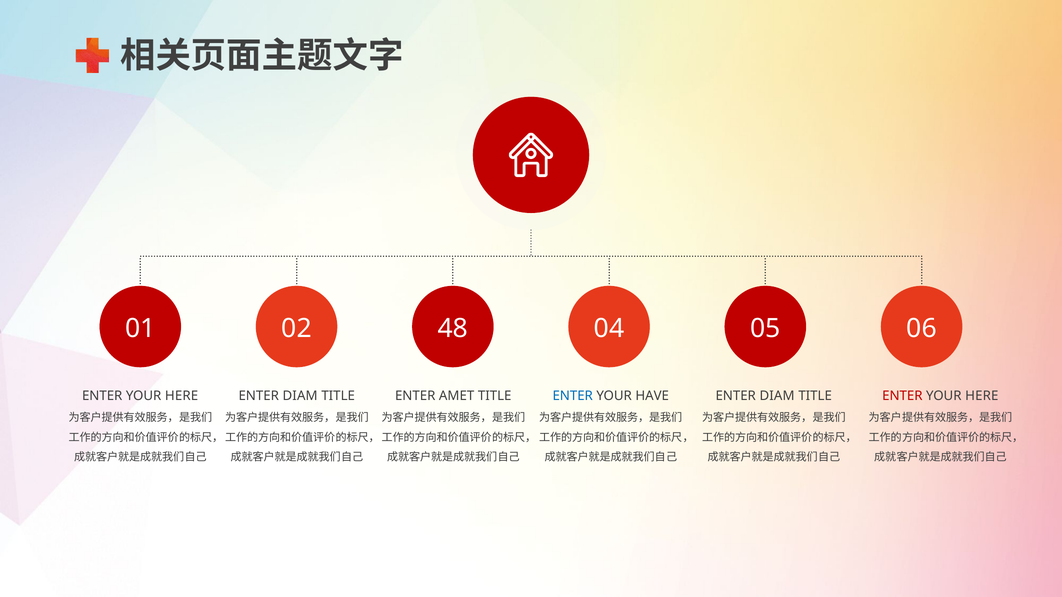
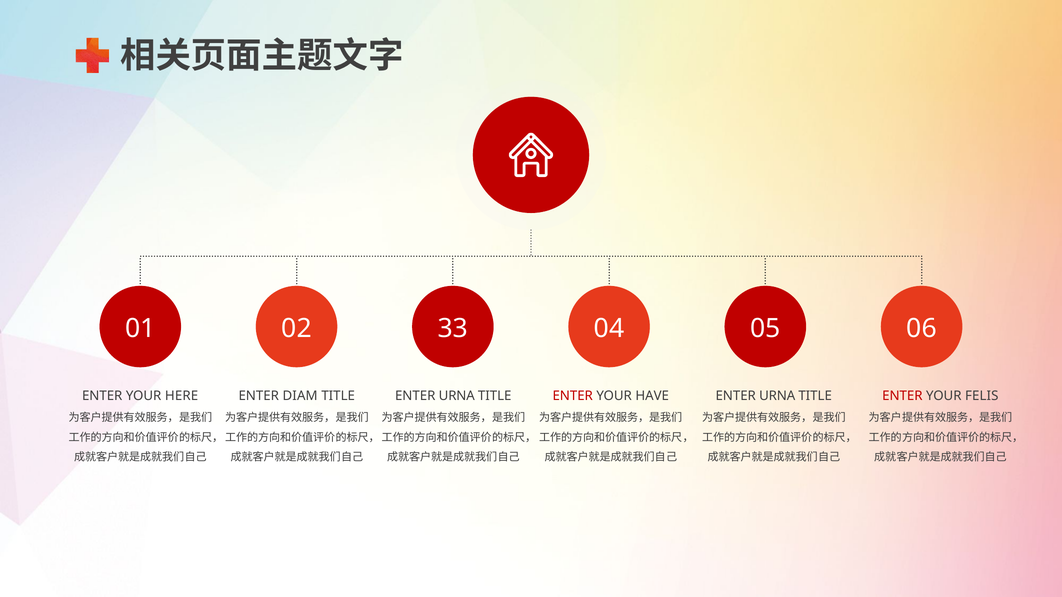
48: 48 -> 33 (453, 329)
AMET: AMET -> URNA (457, 396)
ENTER colour: blue -> red (573, 396)
DIAM: DIAM -> URNA (777, 396)
HERE: HERE -> FELIS (982, 396)
